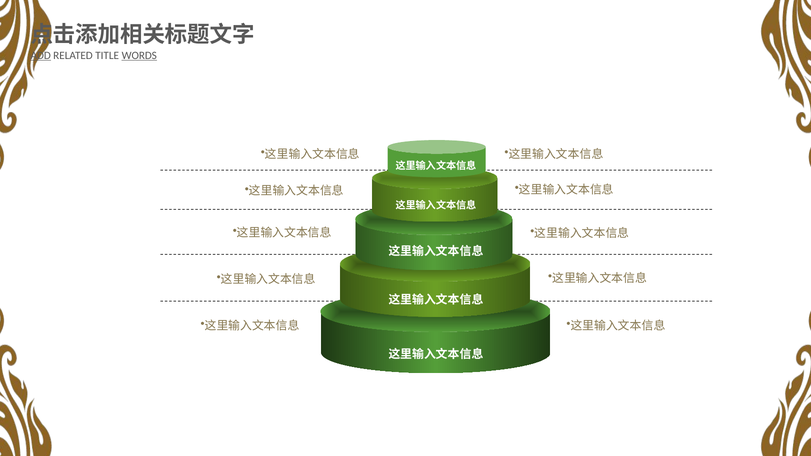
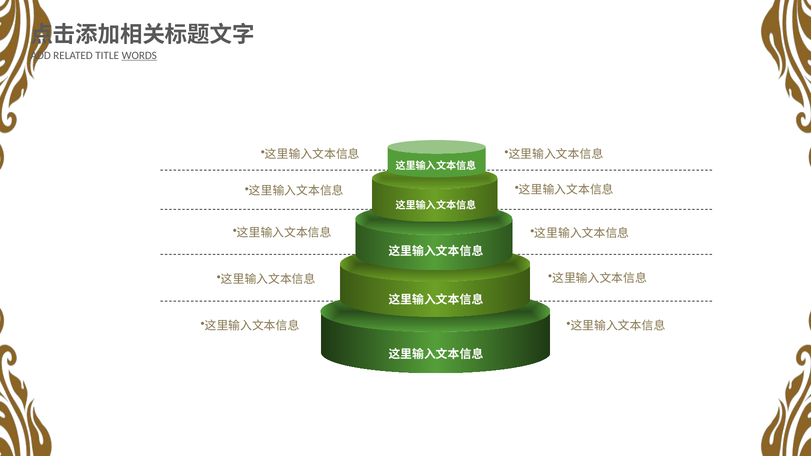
ADD underline: present -> none (41, 55)
